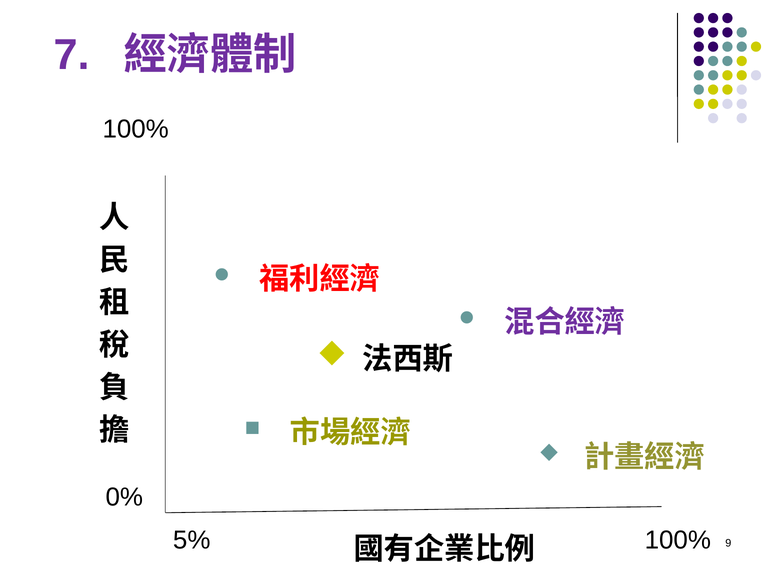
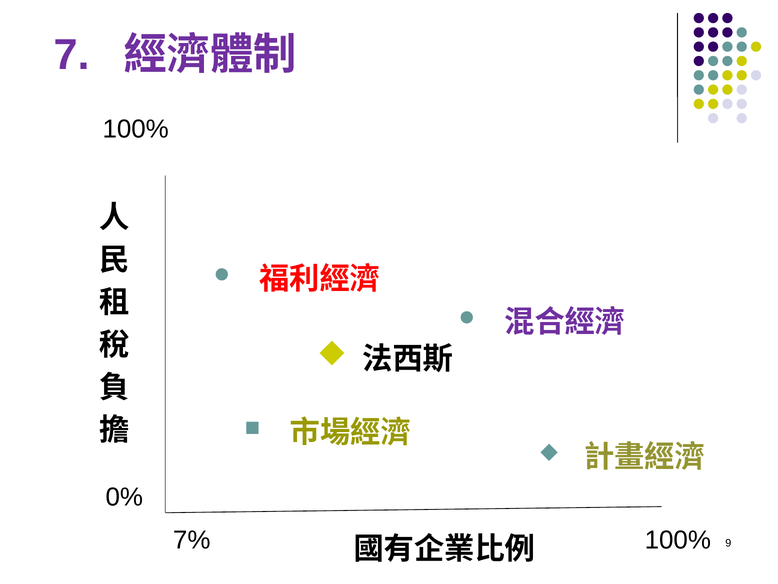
5%: 5% -> 7% (192, 540)
